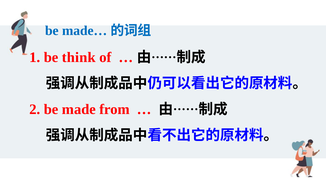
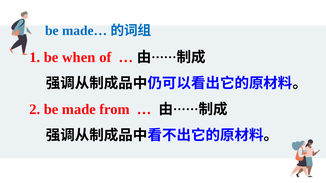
think: think -> when (79, 57)
